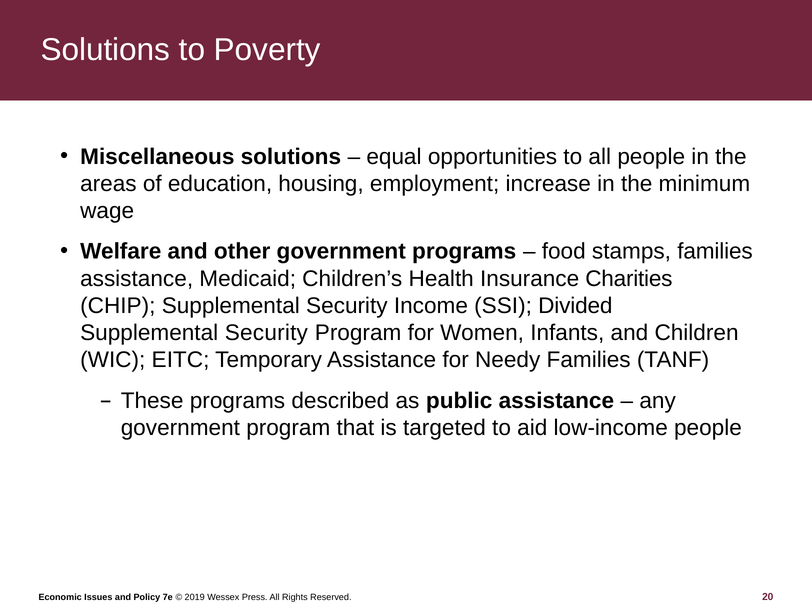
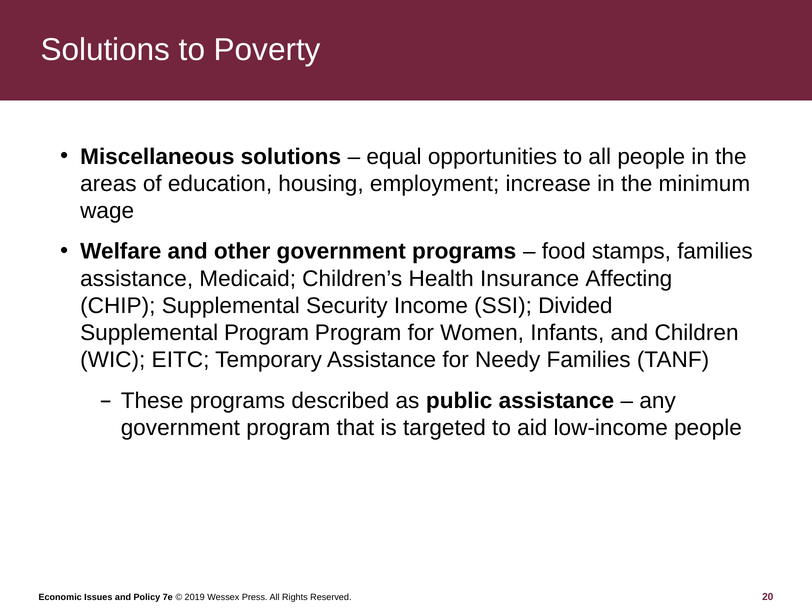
Charities: Charities -> Affecting (629, 279)
Security: Security -> Program (267, 333)
